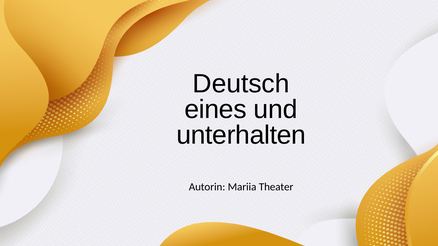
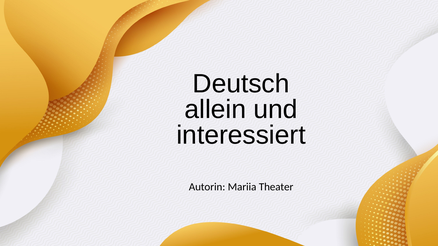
eines: eines -> allein (215, 110)
unterhalten: unterhalten -> interessiert (241, 135)
